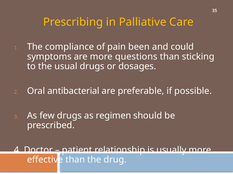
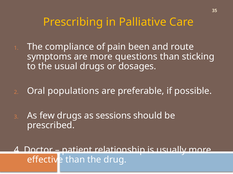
could: could -> route (182, 47)
antibacterial: antibacterial -> populations (73, 91)
regimen: regimen -> sessions (113, 116)
